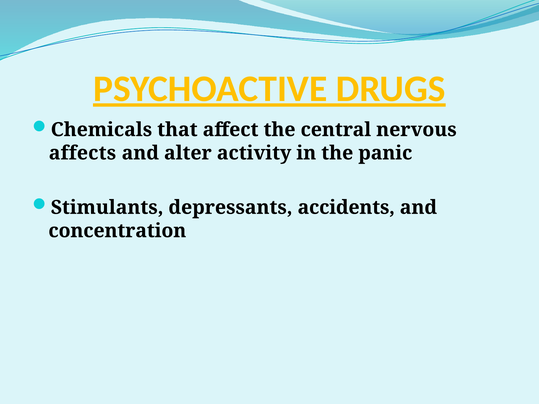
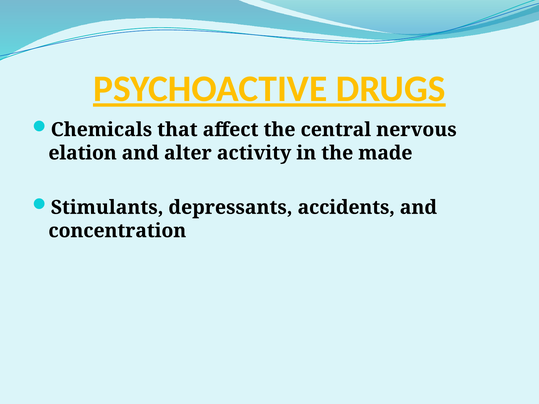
affects: affects -> elation (83, 153)
panic: panic -> made (385, 153)
